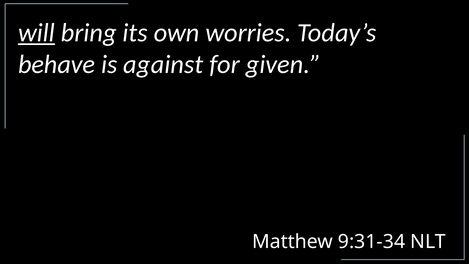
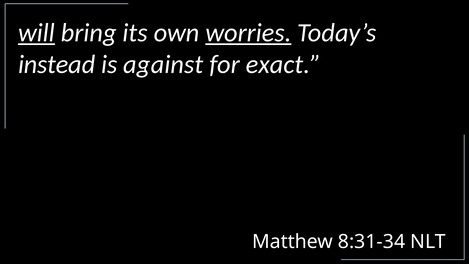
worries underline: none -> present (248, 33)
behave: behave -> instead (57, 65)
given: given -> exact (283, 65)
9:31-34: 9:31-34 -> 8:31-34 (372, 242)
